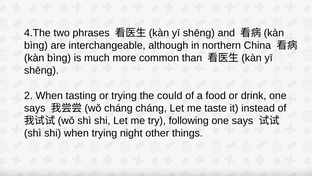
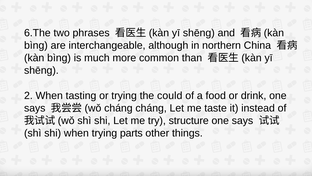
4.The: 4.The -> 6.The (37, 33)
following: following -> structure (189, 120)
night: night -> parts (131, 133)
